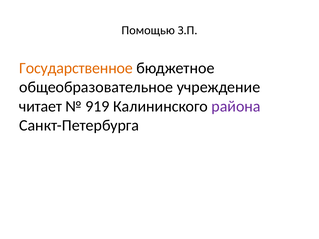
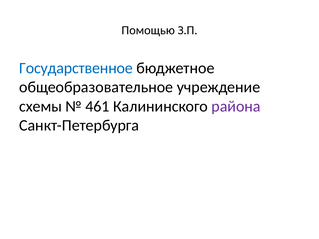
Государственное colour: orange -> blue (76, 68)
читает: читает -> схемы (41, 106)
919: 919 -> 461 (97, 106)
